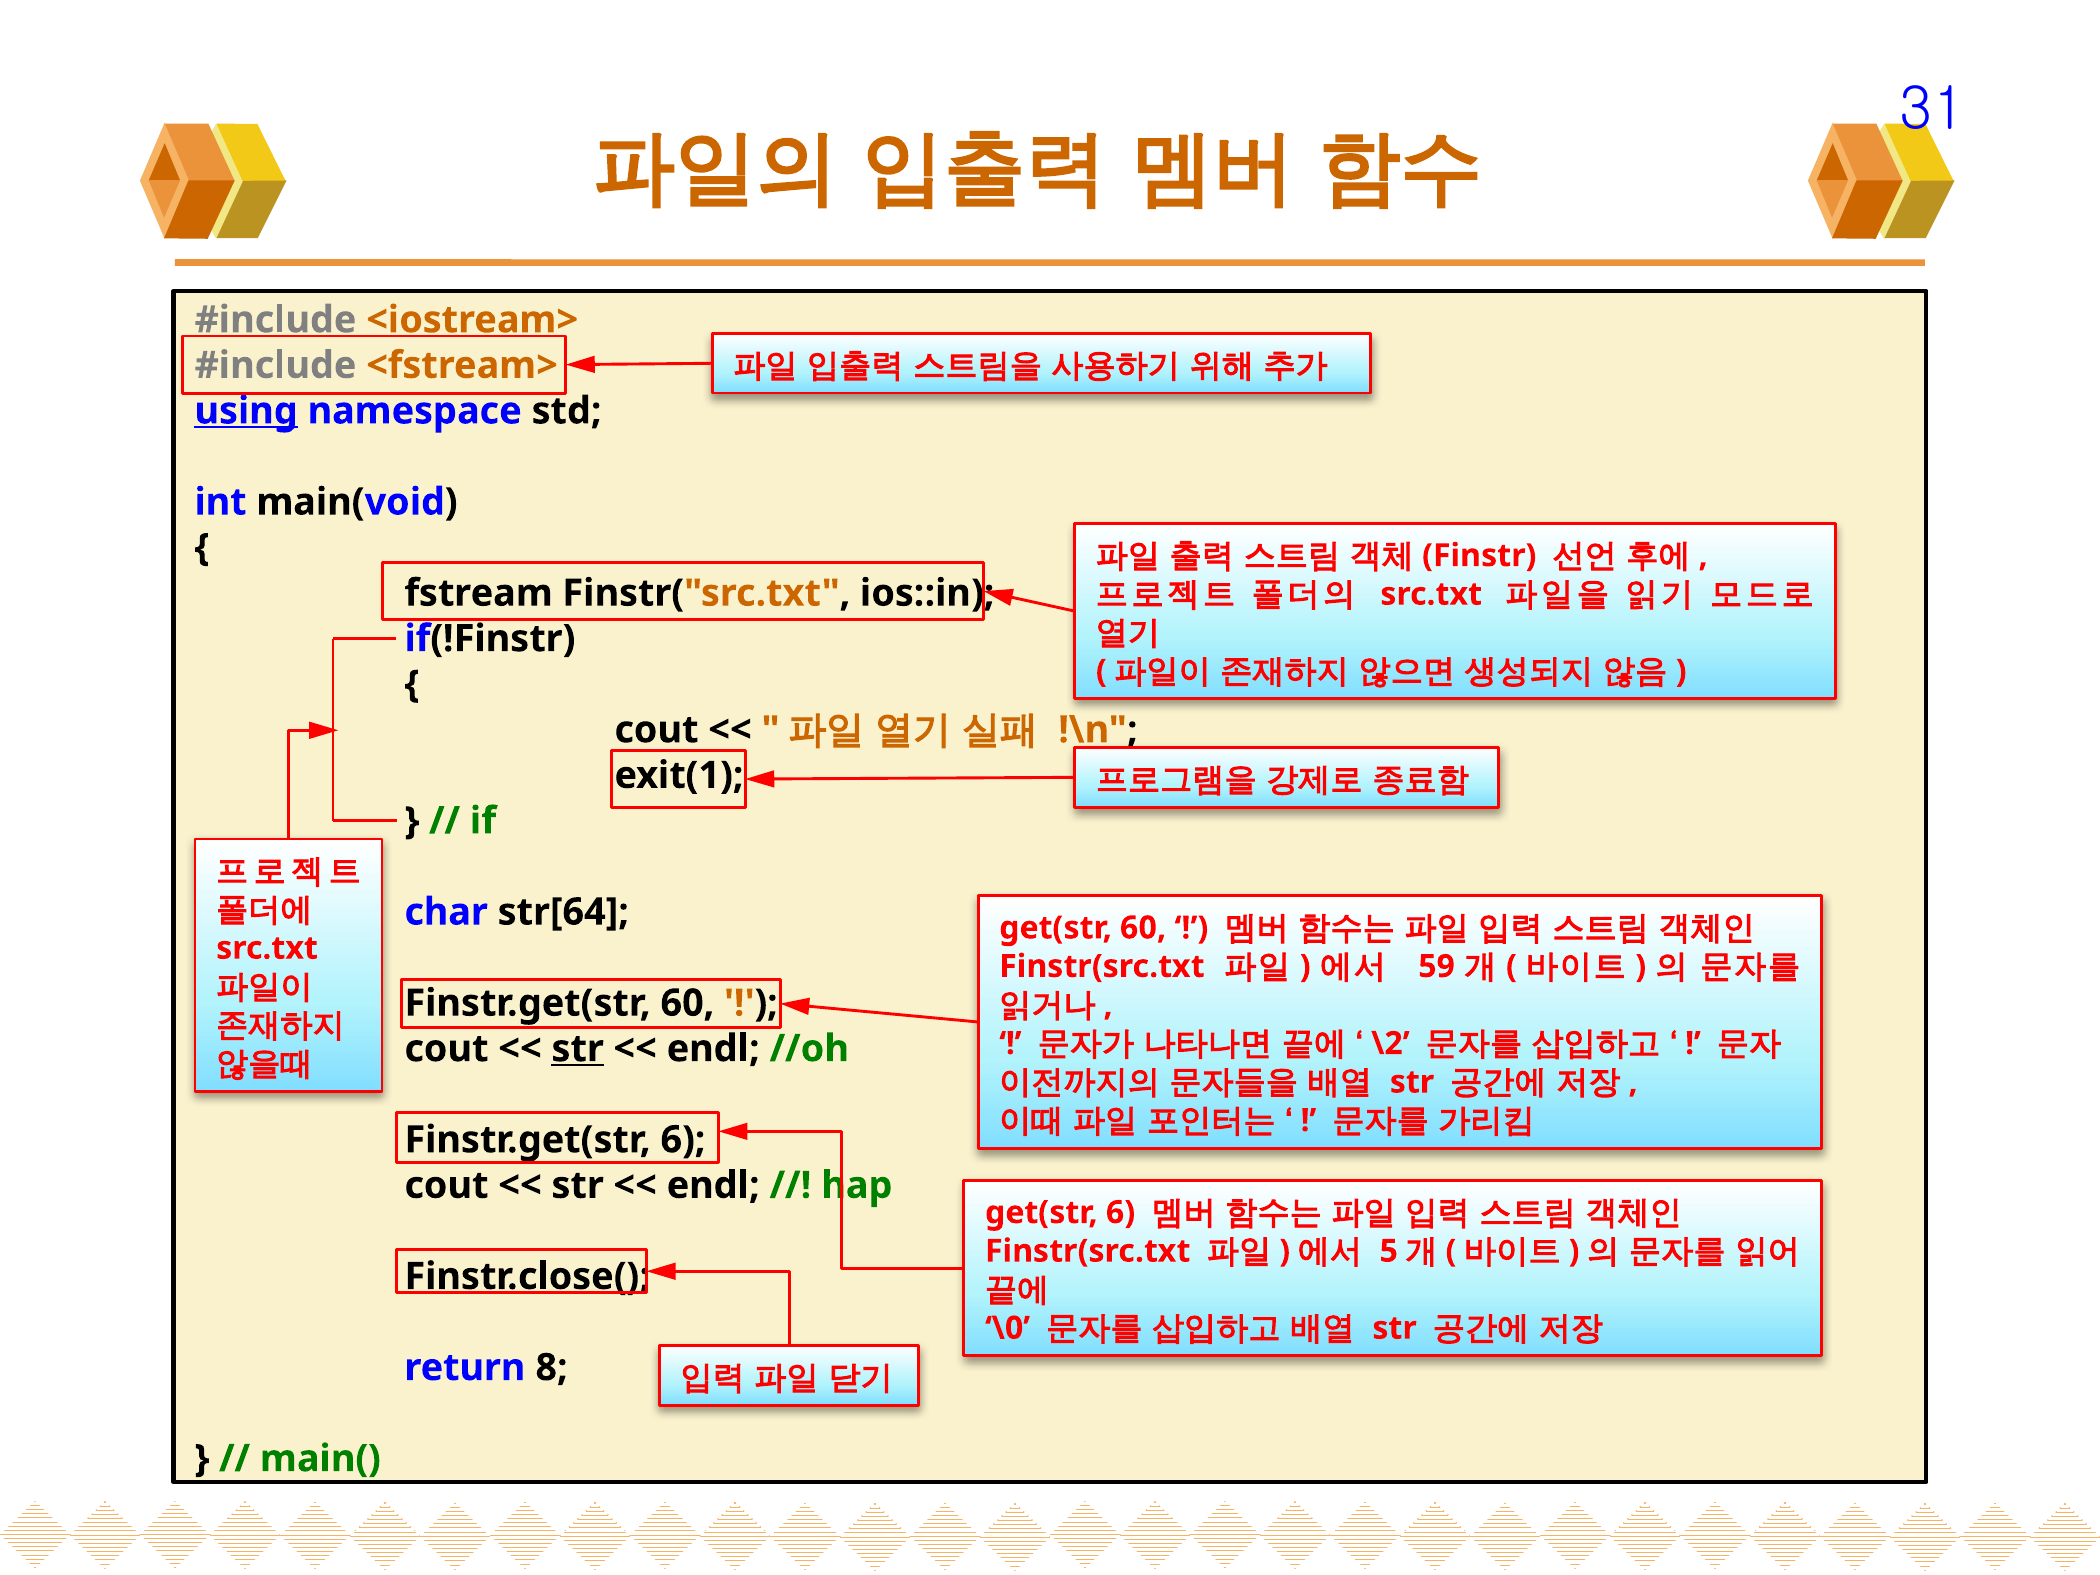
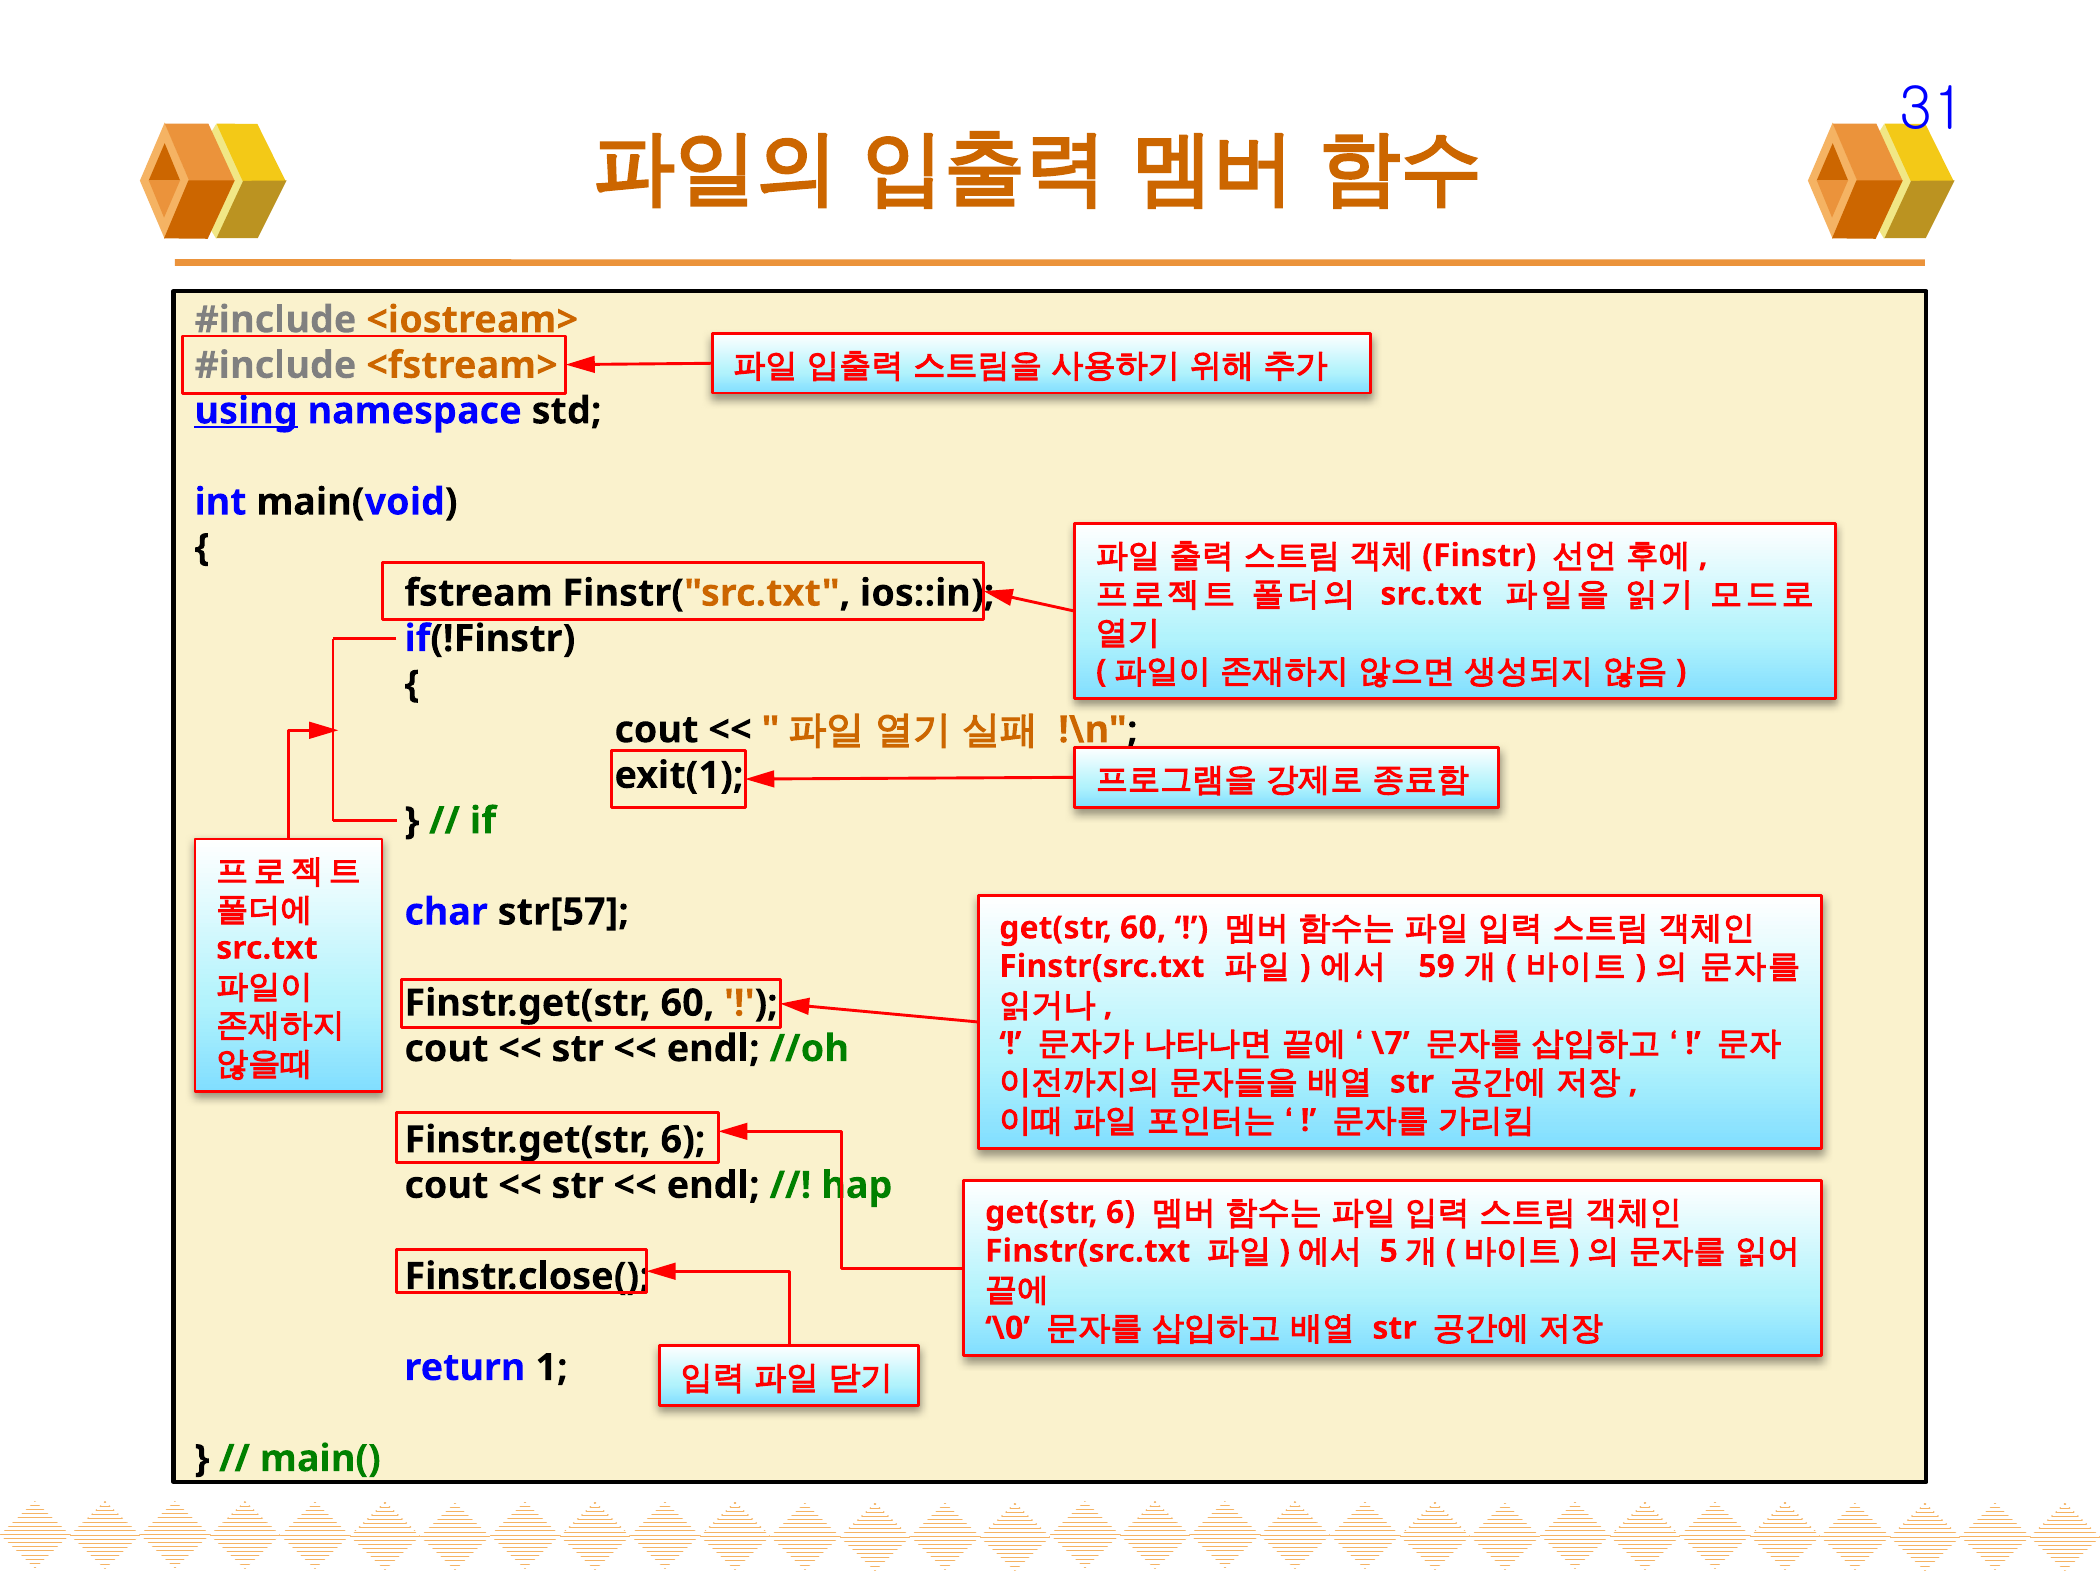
str[64: str[64 -> str[57 (563, 912)
\2: \2 -> \7 (1390, 1043)
str underline: present -> none (578, 1049)
8: 8 -> 1 (552, 1368)
